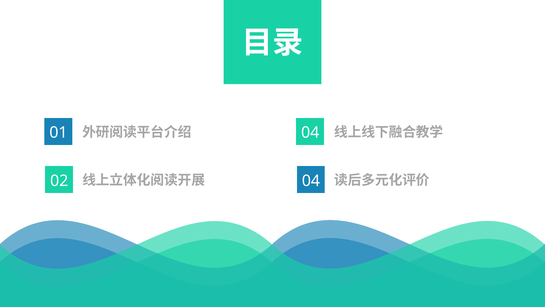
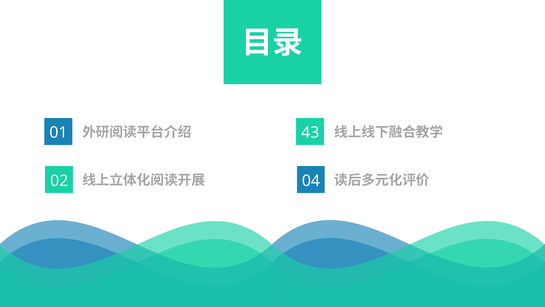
01 04: 04 -> 43 (310, 133)
